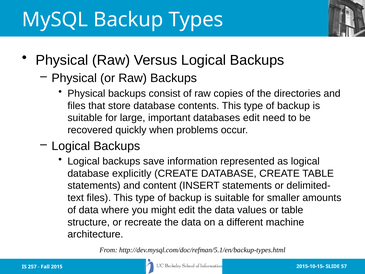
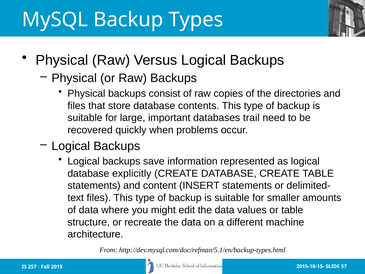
databases edit: edit -> trail (251, 118)
